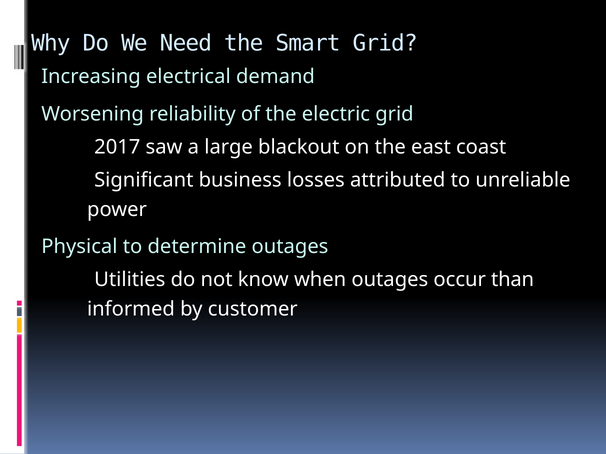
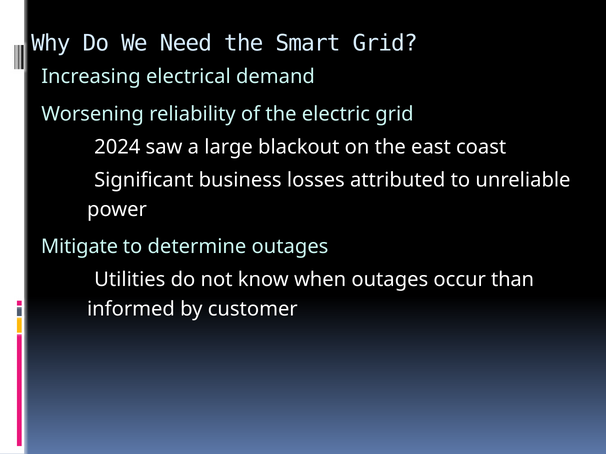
2017: 2017 -> 2024 (117, 147)
Physical: Physical -> Mitigate (80, 247)
